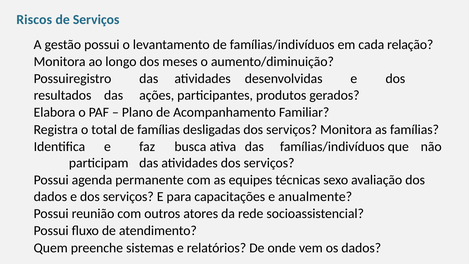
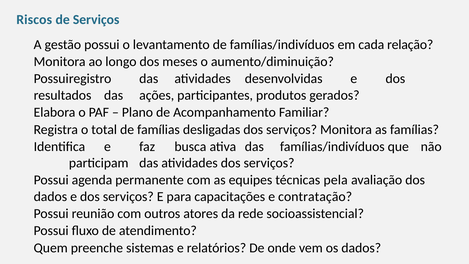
sexo: sexo -> pela (336, 180)
anualmente: anualmente -> contratação (315, 197)
